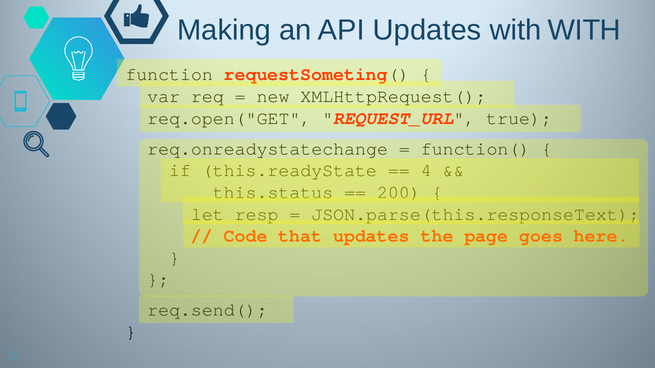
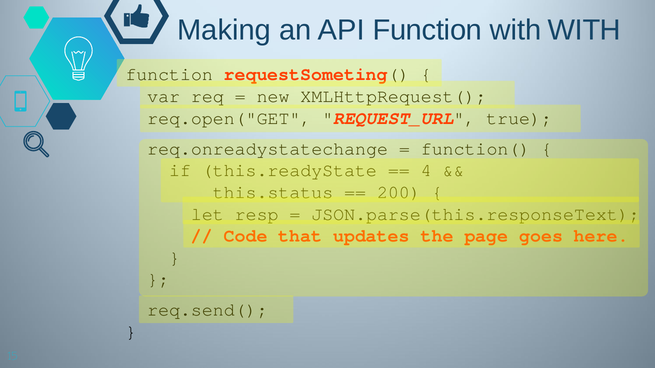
API Updates: Updates -> Function (427, 30)
